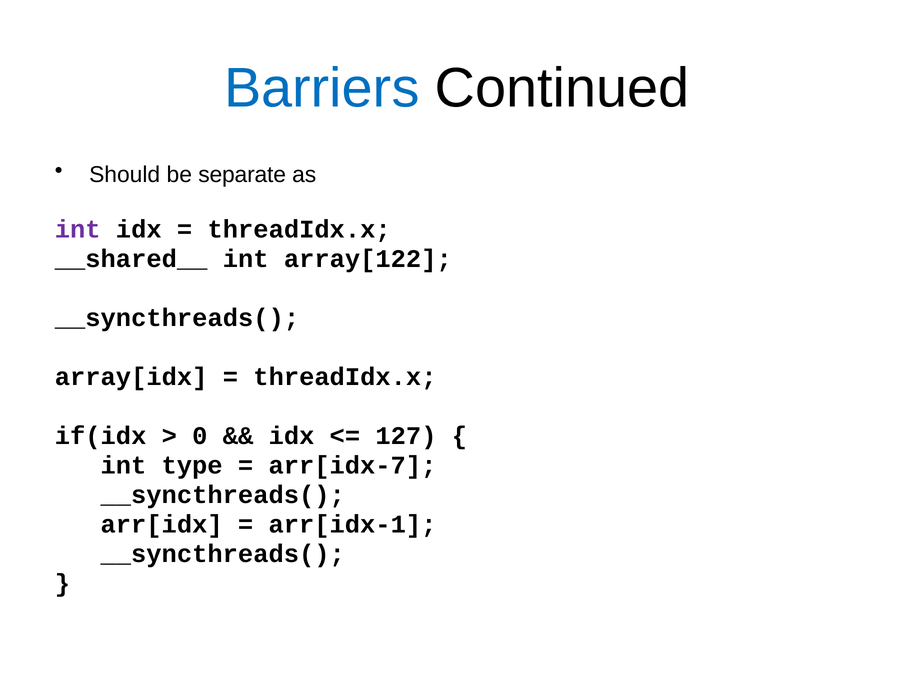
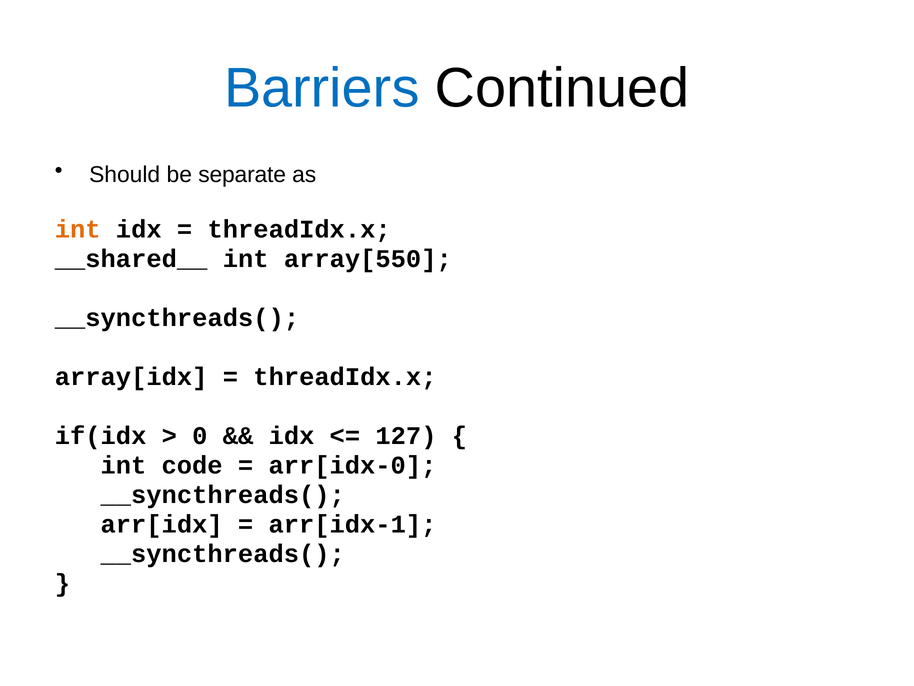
int colour: purple -> orange (78, 229)
array[122: array[122 -> array[550 (368, 259)
type: type -> code (192, 465)
arr[idx-7: arr[idx-7 -> arr[idx-0 (352, 465)
